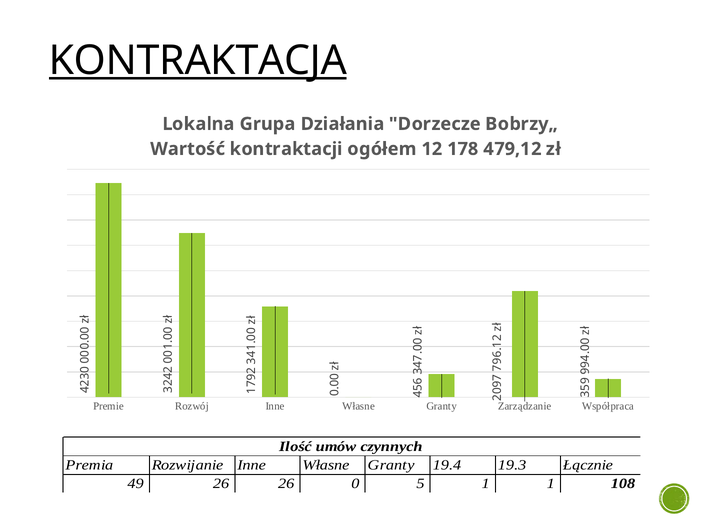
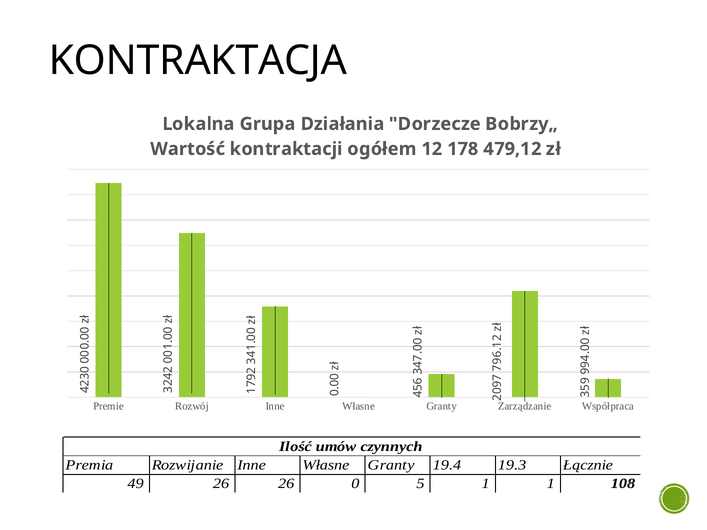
KONTRAKTACJA underline: present -> none (198, 61)
